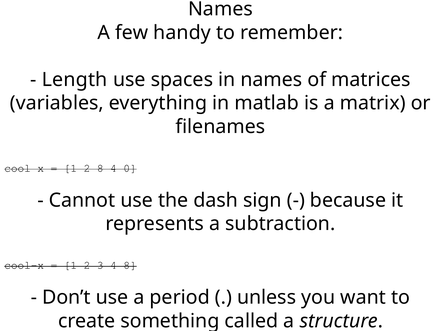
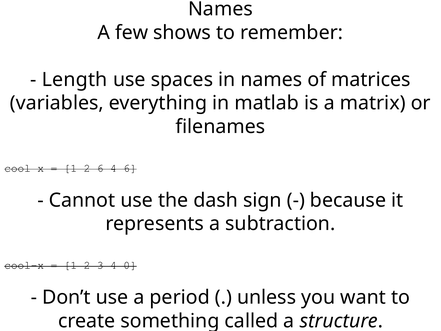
handy: handy -> shows (182, 33)
2 8: 8 -> 6 (100, 168)
4 0: 0 -> 6 (130, 168)
4 8: 8 -> 0 (130, 265)
